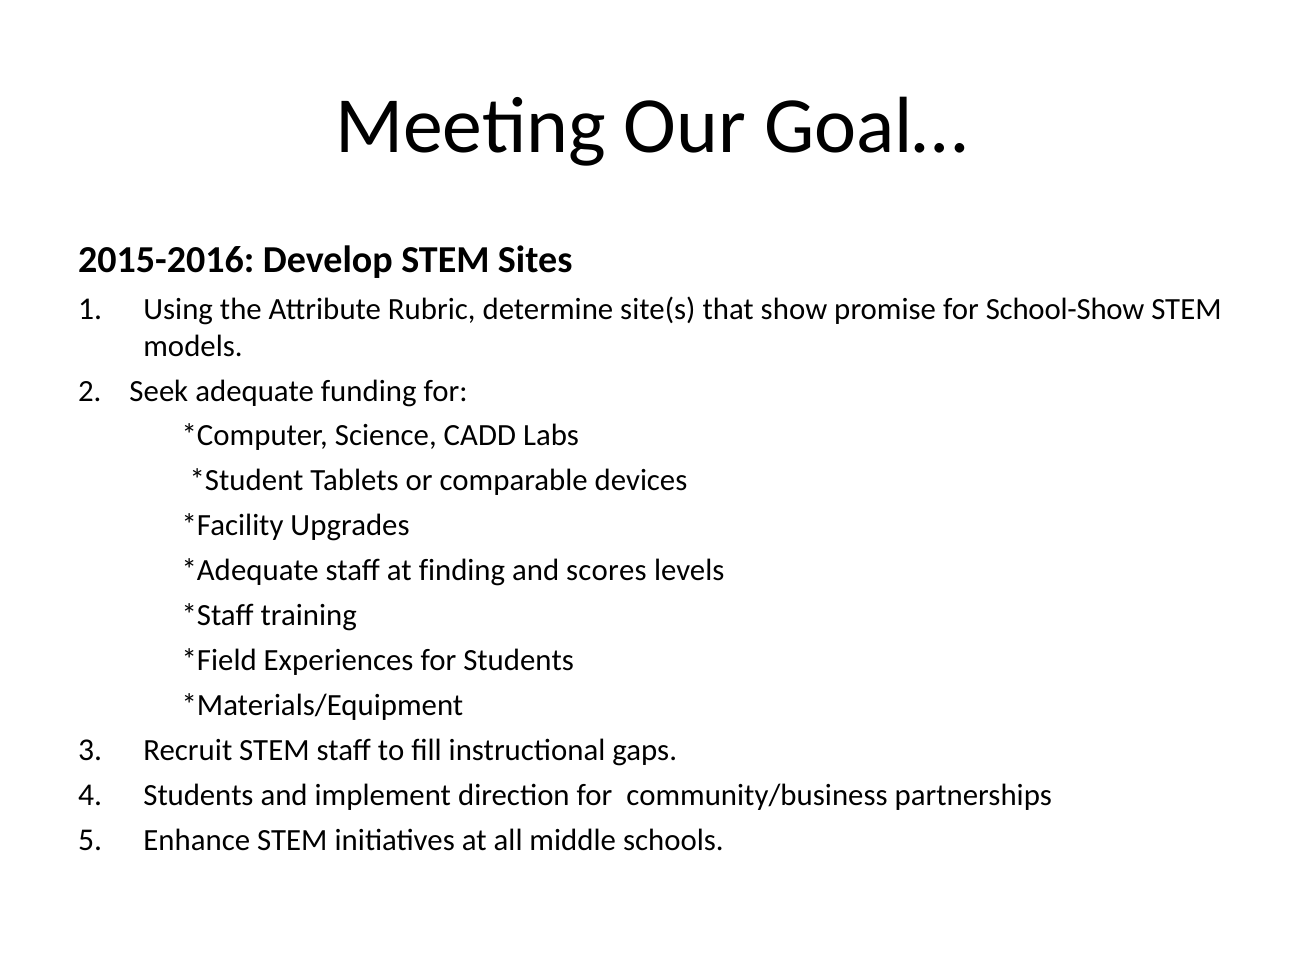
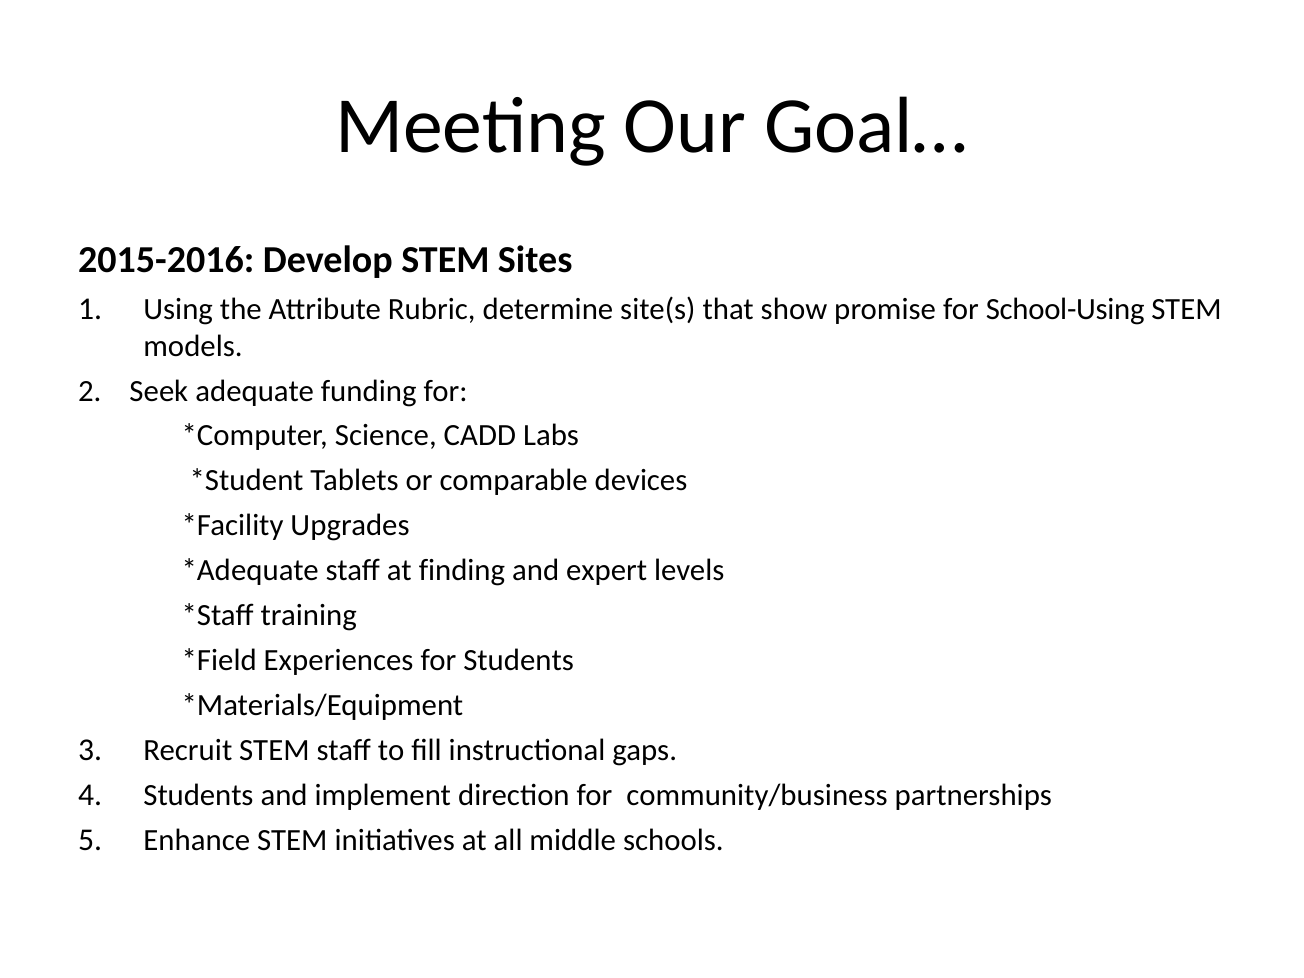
School-Show: School-Show -> School-Using (1065, 309)
scores: scores -> expert (607, 571)
